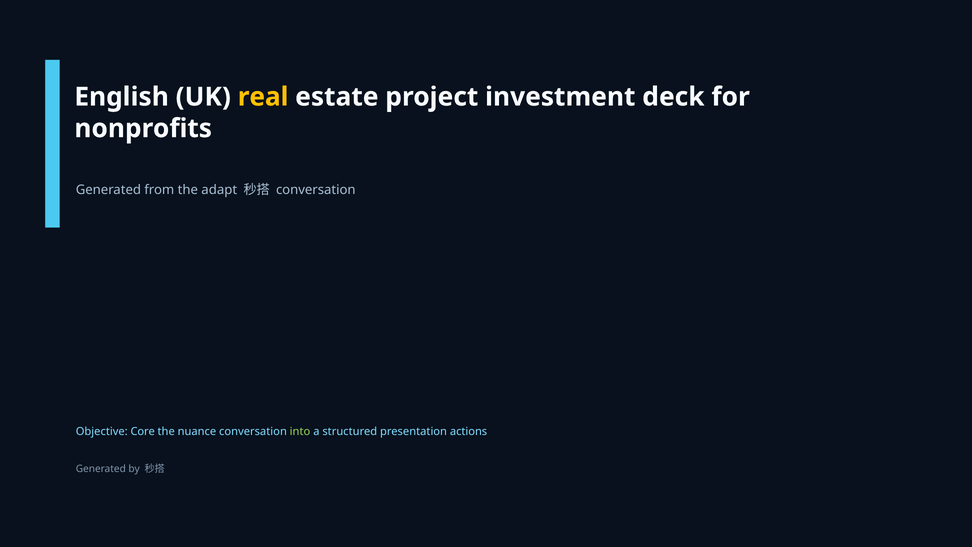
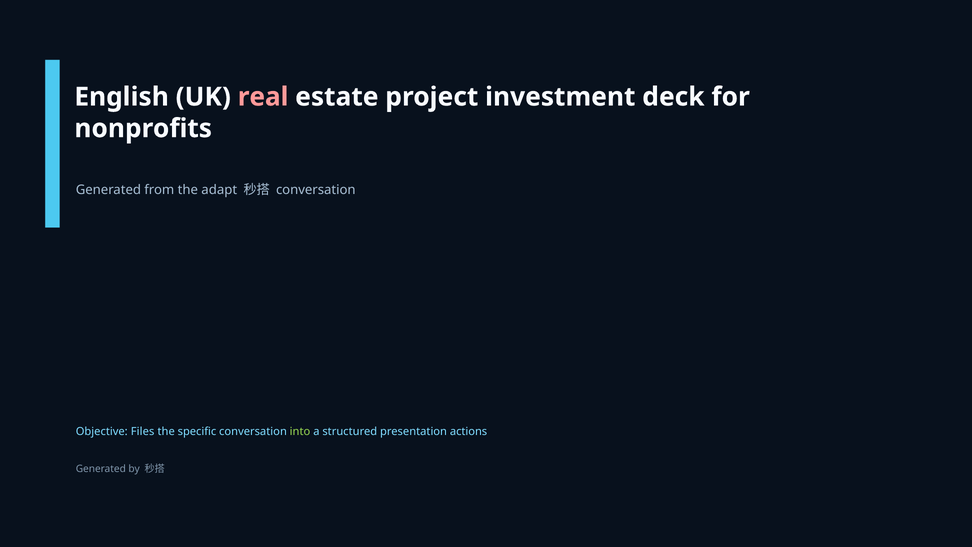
real colour: yellow -> pink (263, 97)
Core: Core -> Files (143, 432)
nuance: nuance -> specific (197, 432)
